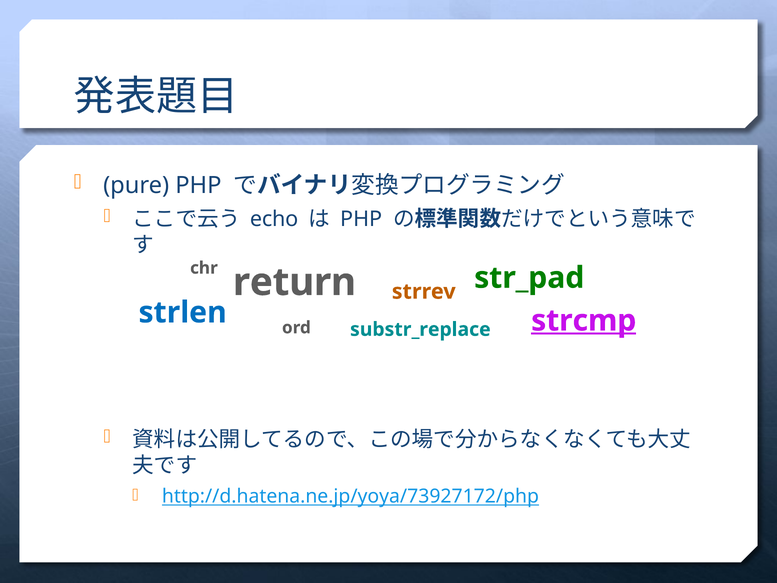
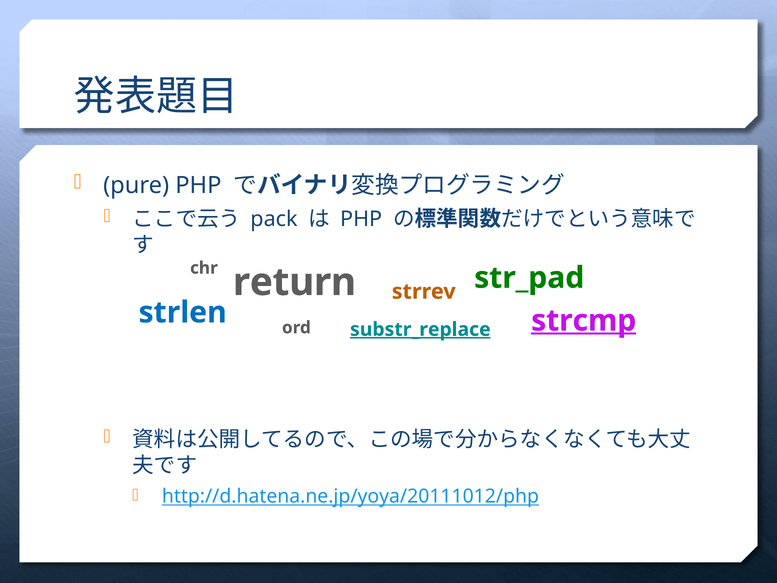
echo: echo -> pack (274, 219)
substr_replace underline: none -> present (420, 329)
http://d.hatena.ne.jp/yoya/73927172/php: http://d.hatena.ne.jp/yoya/73927172/php -> http://d.hatena.ne.jp/yoya/20111012/php (350, 496)
